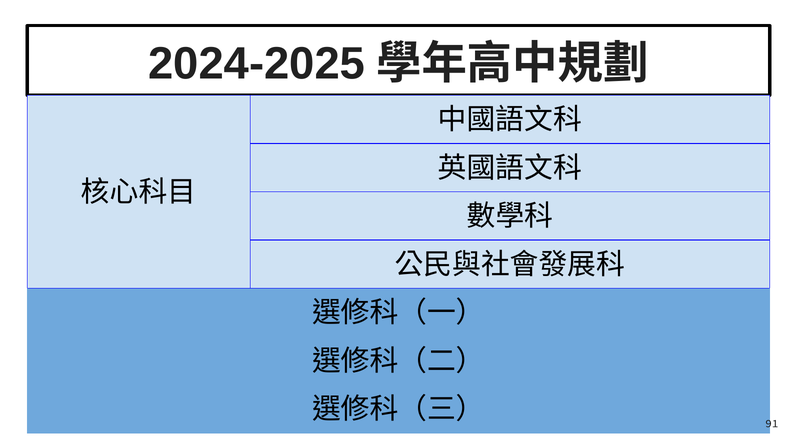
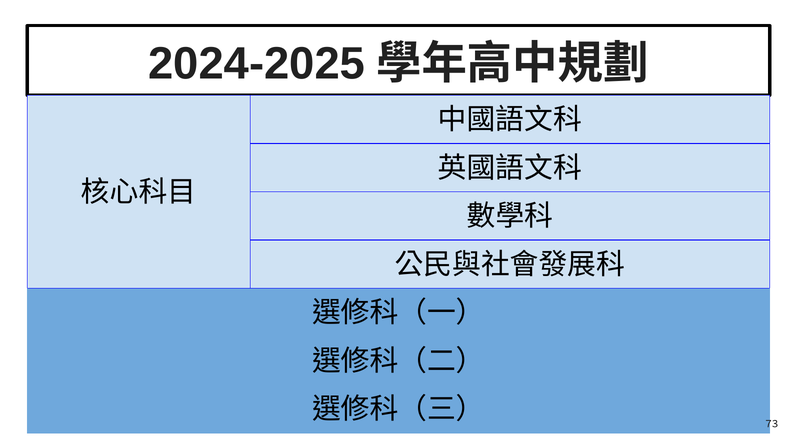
91: 91 -> 73 (772, 424)
